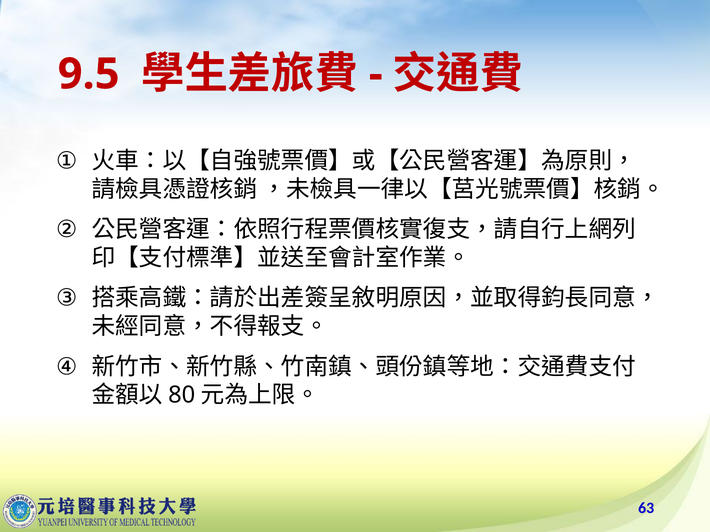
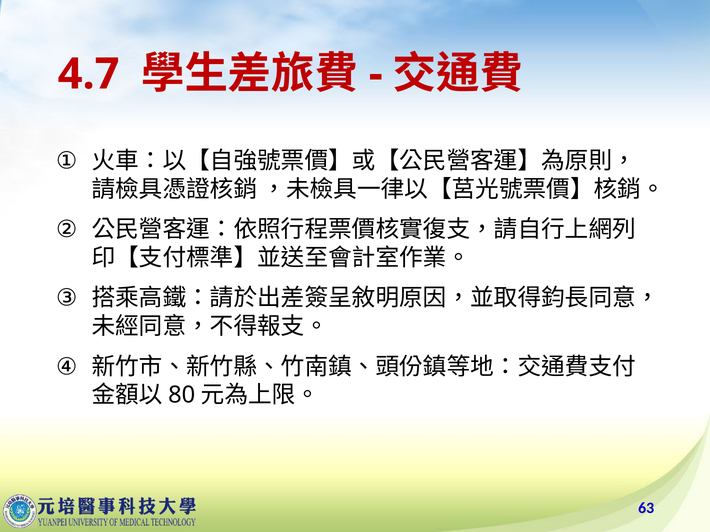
9.5: 9.5 -> 4.7 (89, 74)
